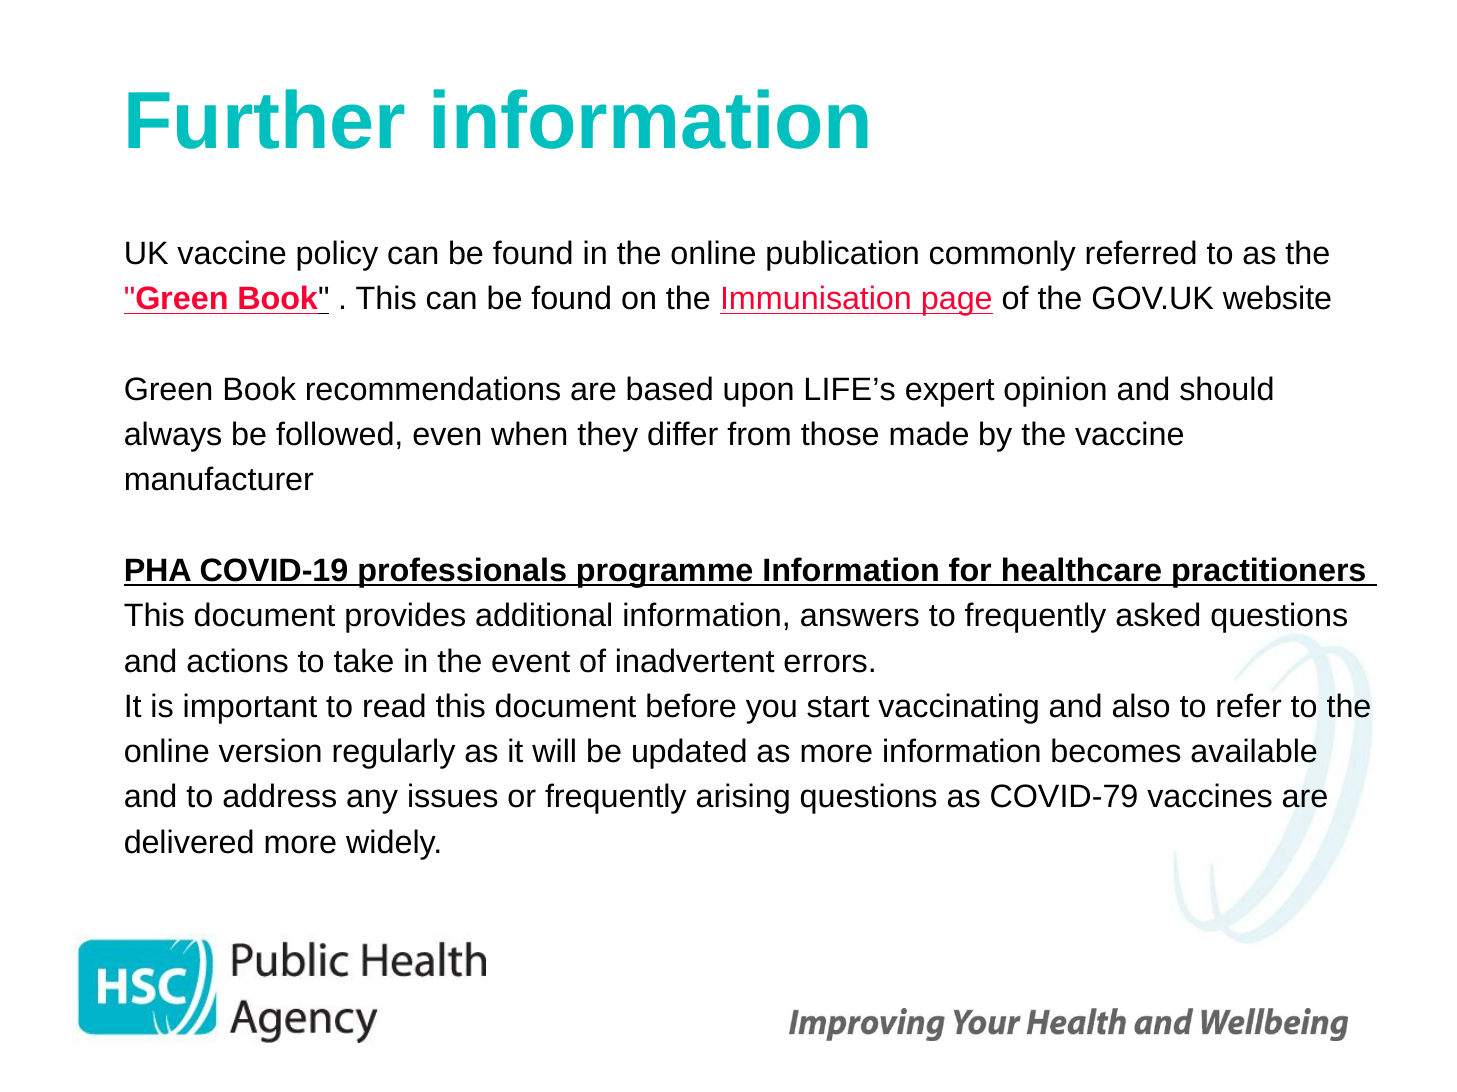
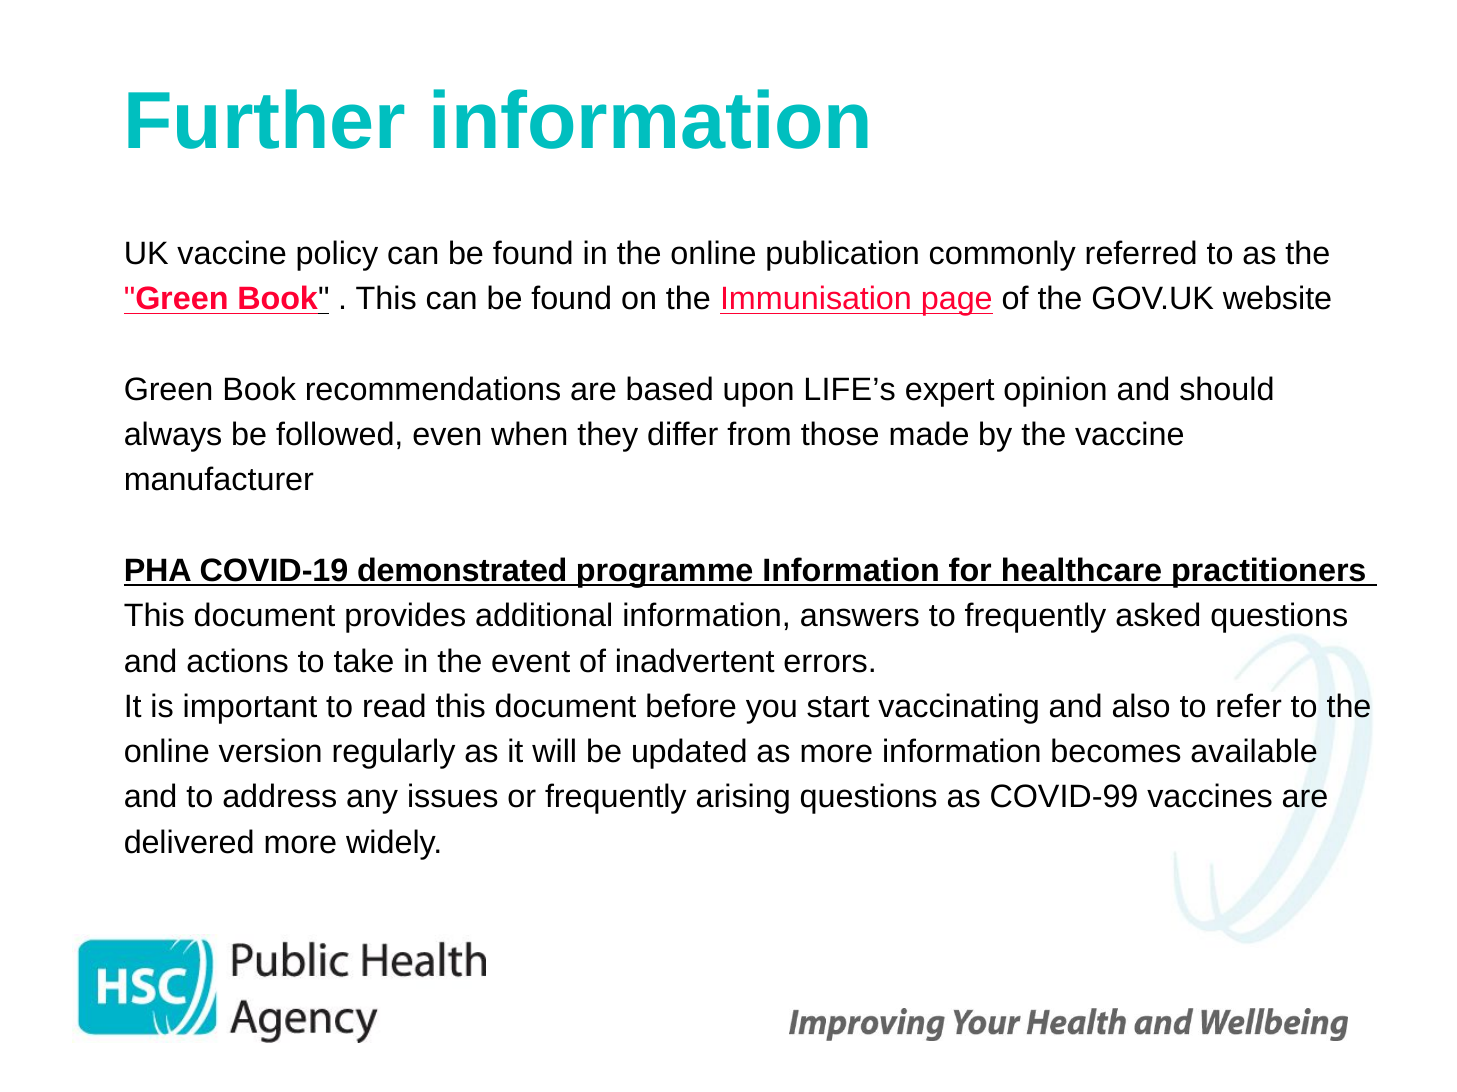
professionals: professionals -> demonstrated (462, 571)
COVID-79: COVID-79 -> COVID-99 (1064, 798)
